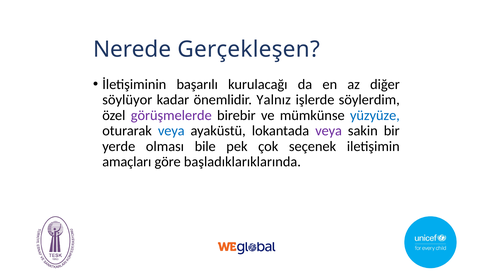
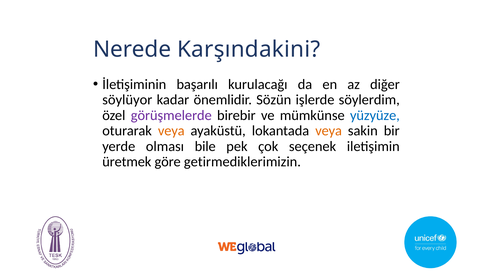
Gerçekleşen: Gerçekleşen -> Karşındakini (249, 49)
Yalnız: Yalnız -> Sözün (274, 100)
veya colour: blue -> orange (171, 131)
veya colour: purple -> orange (329, 131)
amaçları: amaçları -> üretmek (127, 162)
başladıklarıklarında: başladıklarıklarında -> getirmediklerimizin (242, 162)
